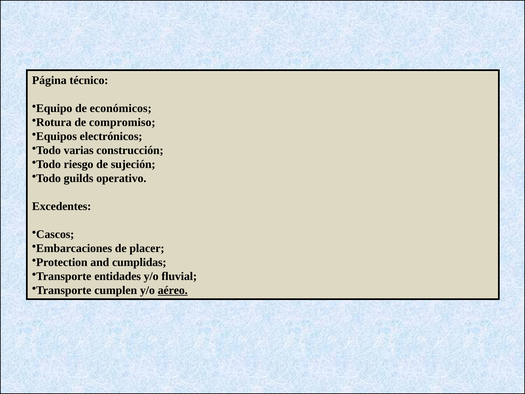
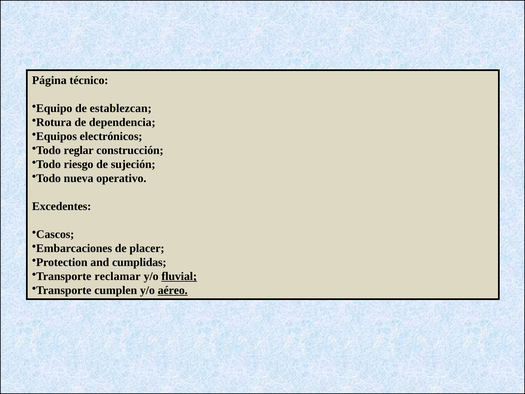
económicos: económicos -> establezcan (121, 108)
compromiso: compromiso -> dependencia (122, 122)
varias: varias -> reglar (79, 150)
guilds: guilds -> nueva (79, 178)
entidades: entidades -> reclamar (118, 276)
fluvial underline: none -> present (179, 276)
